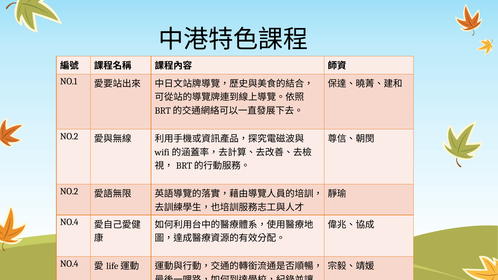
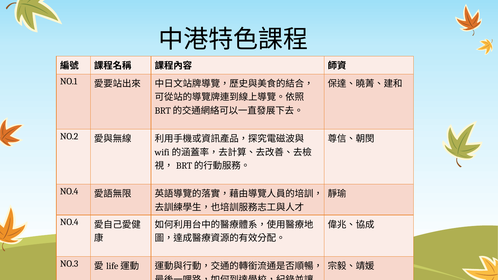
NO.2: NO.2 -> NO.4 (69, 191)
NO.4: NO.4 -> NO.3 (69, 264)
